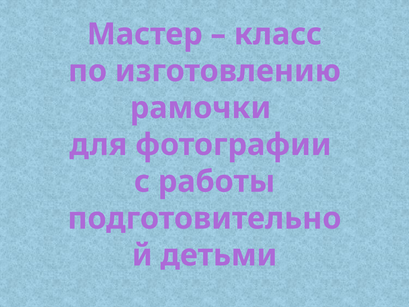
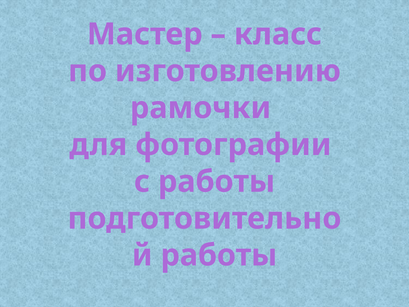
детьми: детьми -> работы (219, 255)
